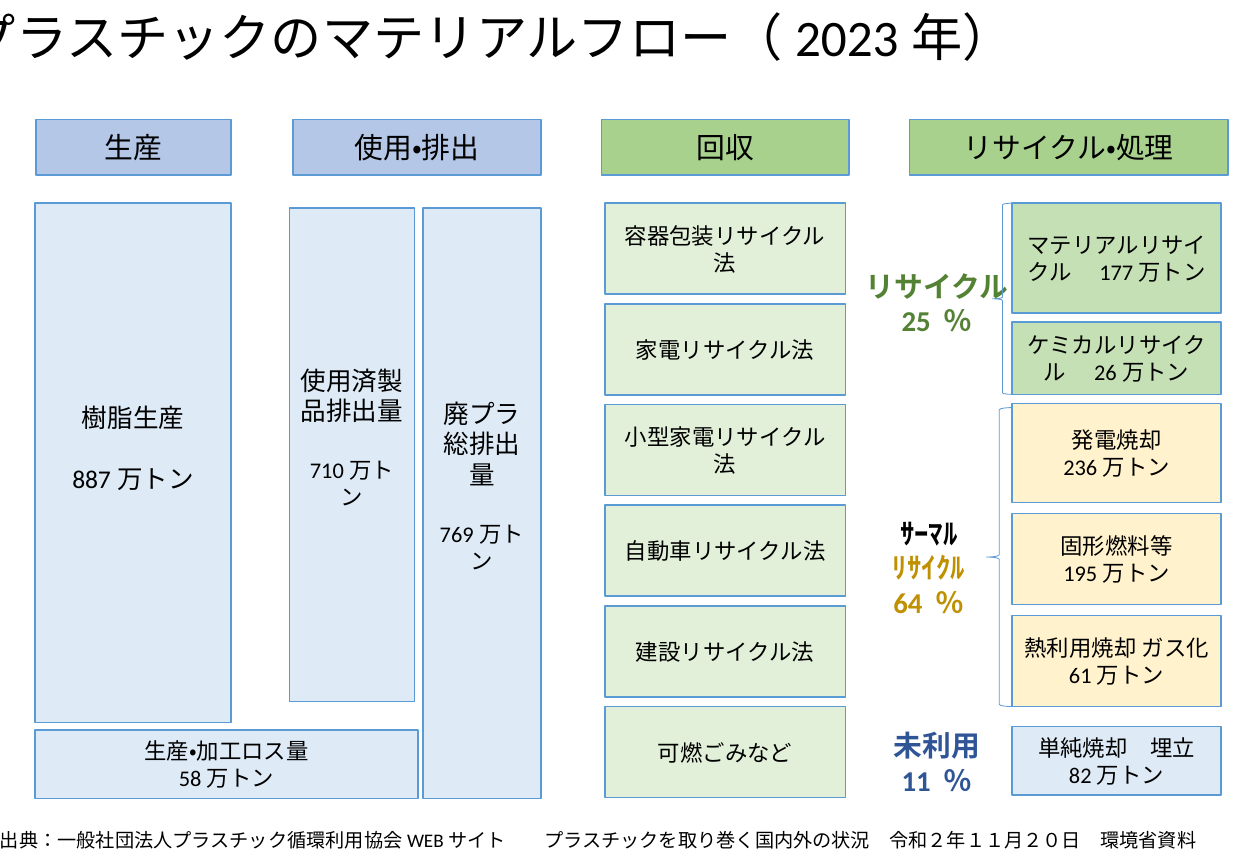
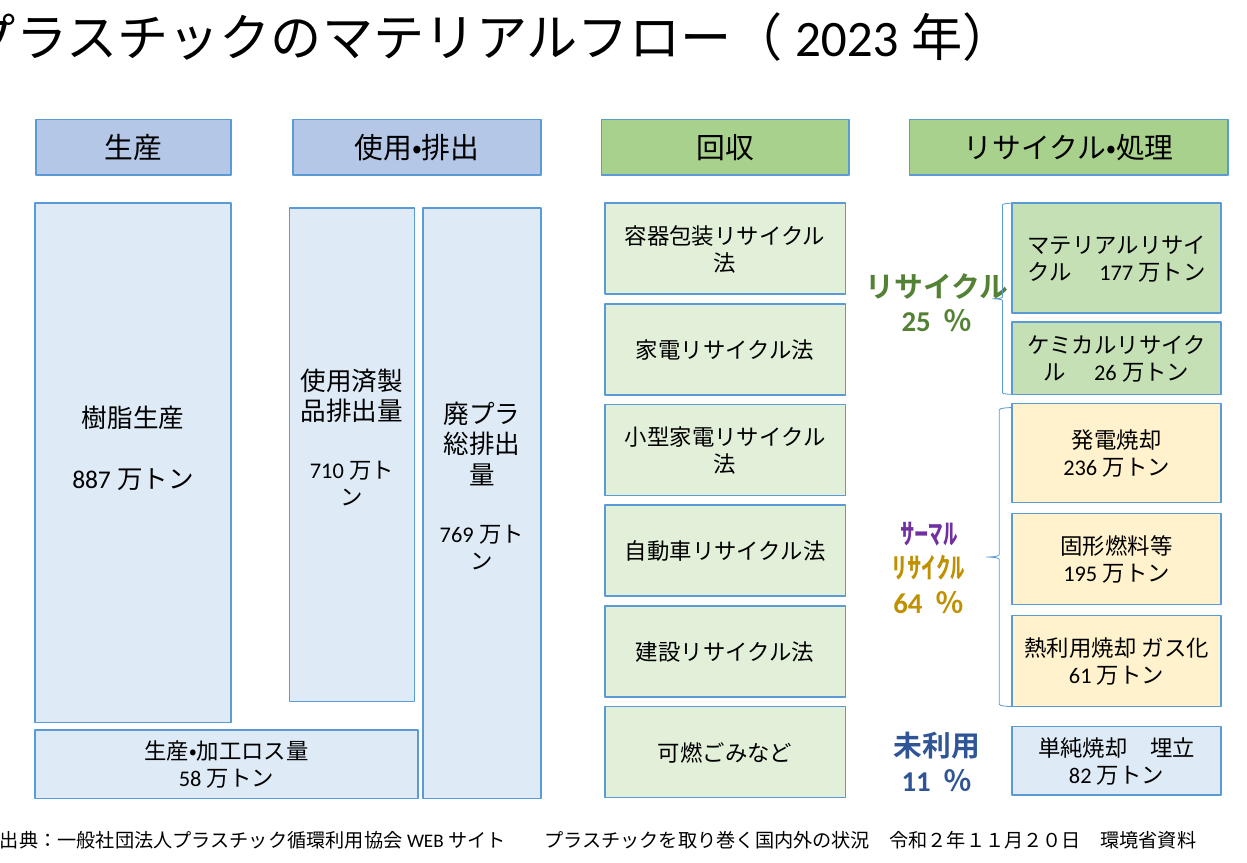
ｻｰﾏﾙ colour: black -> purple (929, 535)
